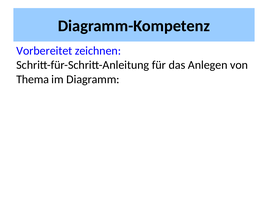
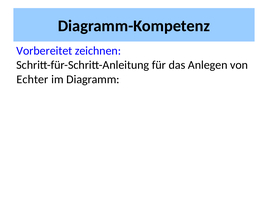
Thema: Thema -> Echter (32, 79)
